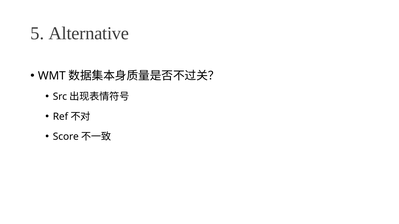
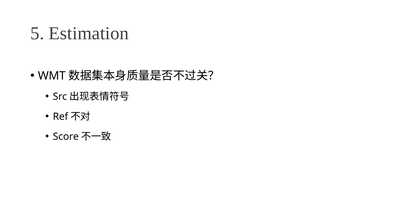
Alternative: Alternative -> Estimation (89, 34)
